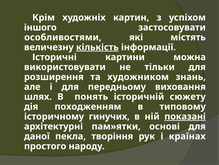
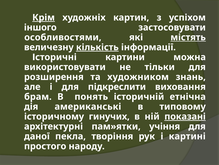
Крім underline: none -> present (44, 17)
містять underline: none -> present (188, 37)
передньому: передньому -> підкреслити (117, 86)
шлях: шлях -> брам (38, 96)
сюжету: сюжету -> етнічна (188, 96)
походженням: походженням -> американські (88, 106)
основі: основі -> учіння (165, 126)
країнах: країнах -> картині (187, 136)
